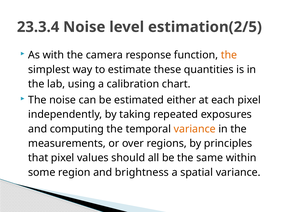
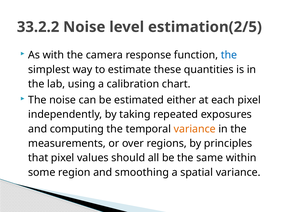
23.3.4: 23.3.4 -> 33.2.2 (38, 27)
the colour: orange -> blue (229, 55)
brightness: brightness -> smoothing (142, 172)
